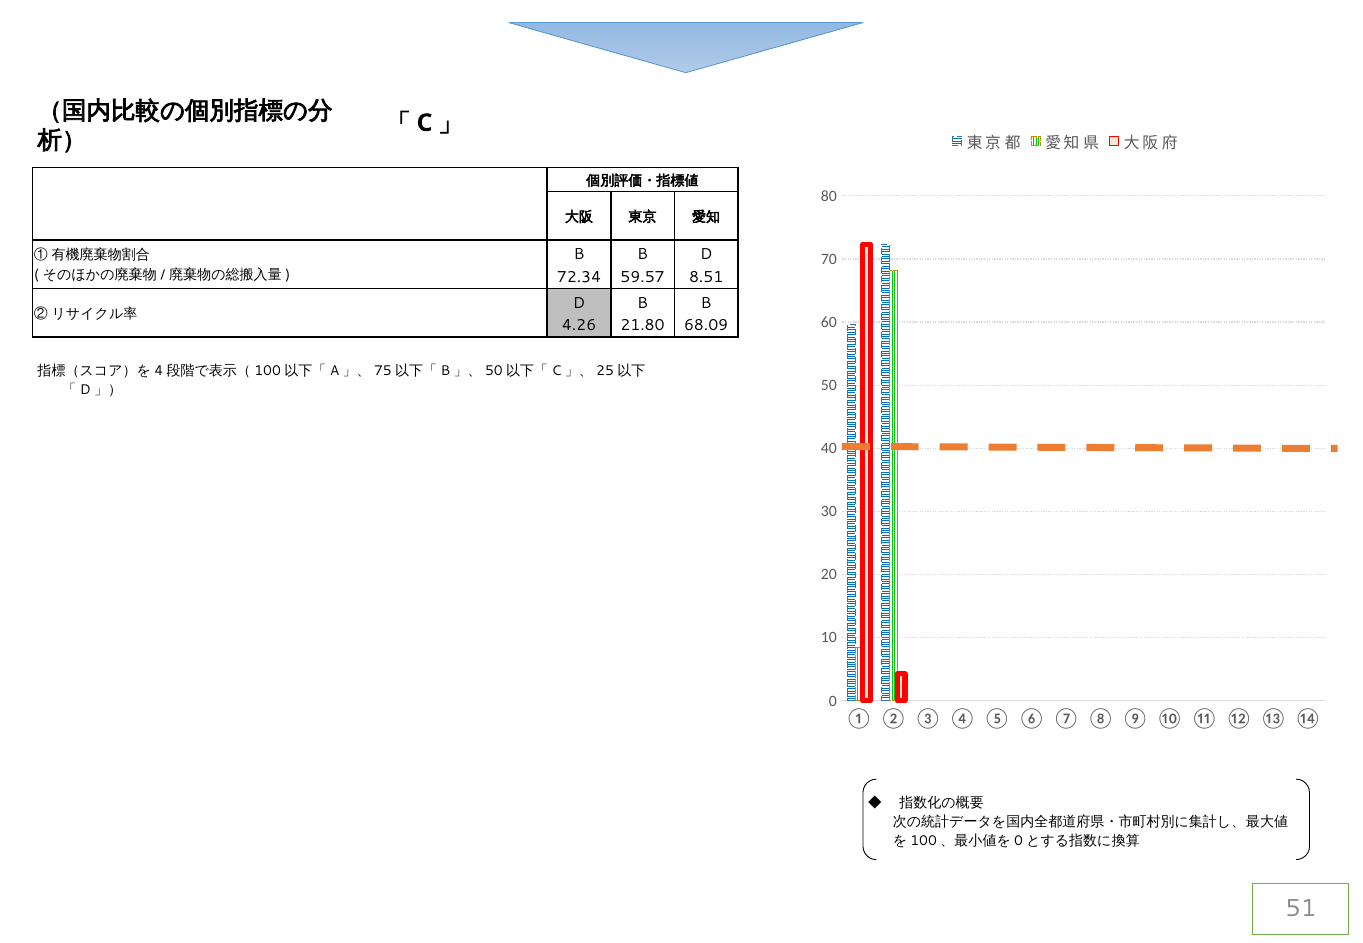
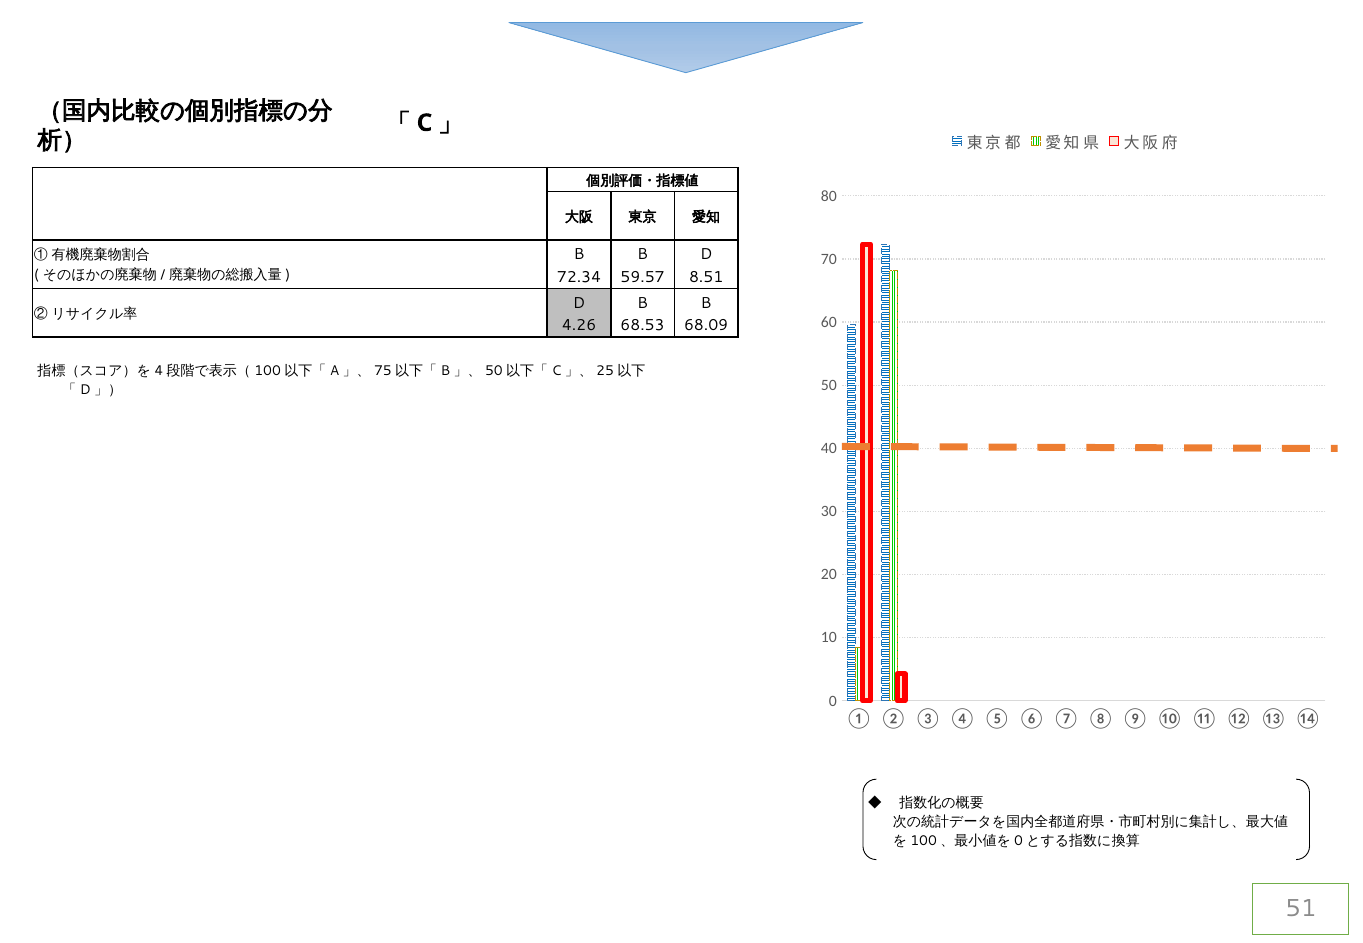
21.80: 21.80 -> 68.53 (643, 326)
